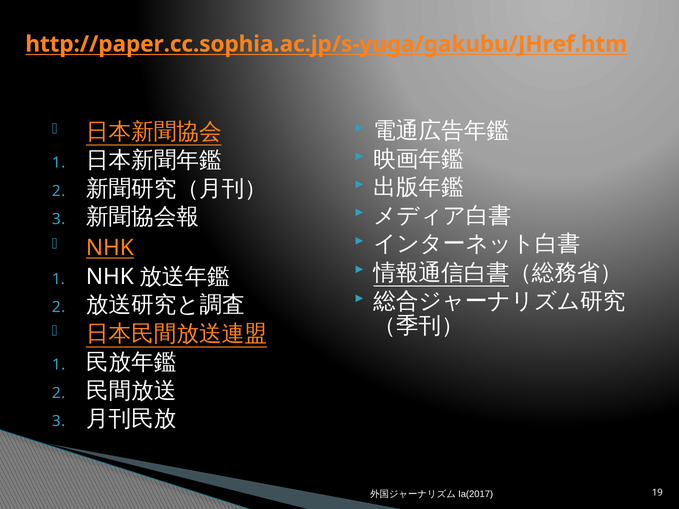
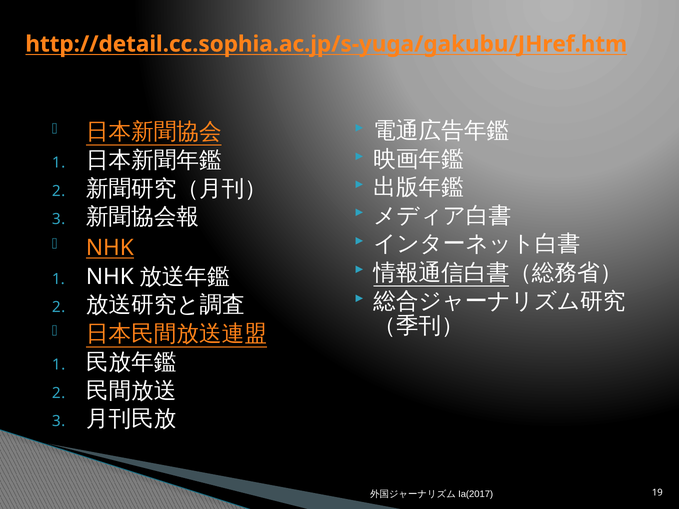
http://paper.cc.sophia.ac.jp/s-yuga/gakubu/JHref.htm: http://paper.cc.sophia.ac.jp/s-yuga/gakubu/JHref.htm -> http://detail.cc.sophia.ac.jp/s-yuga/gakubu/JHref.htm (326, 44)
